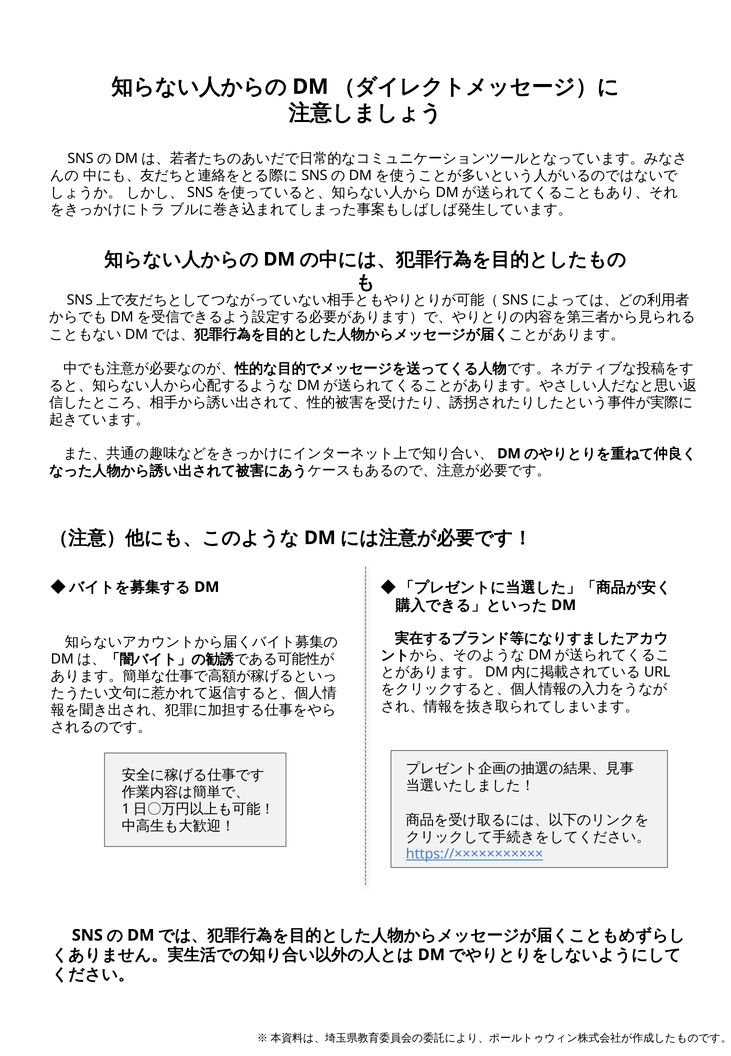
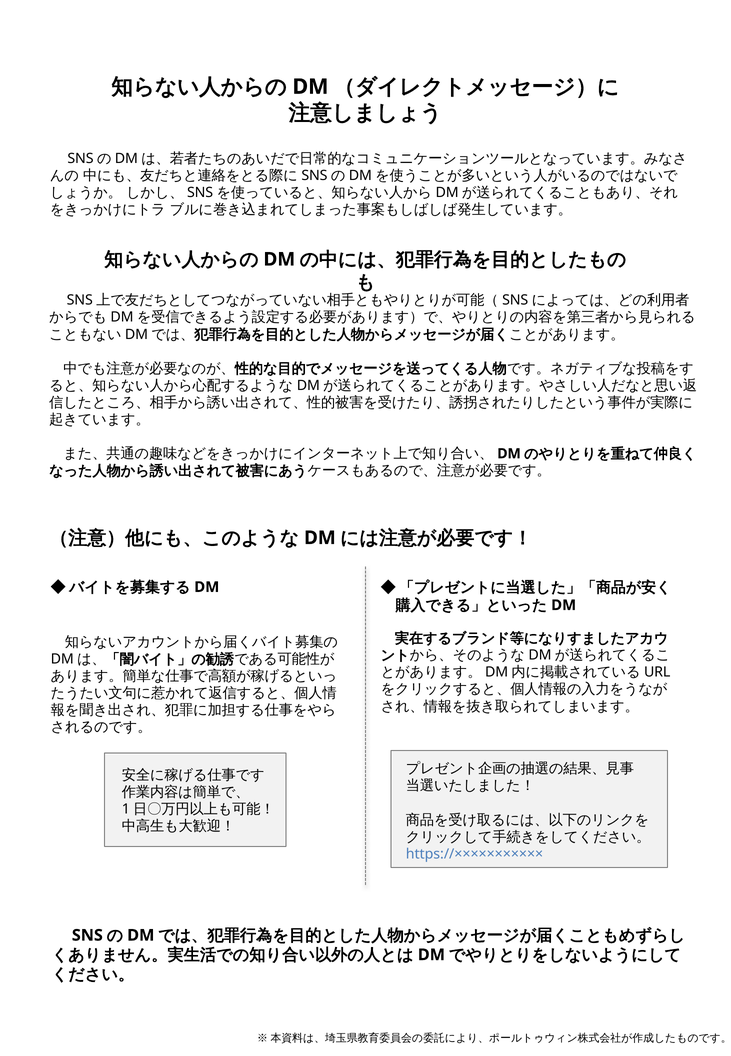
https://××××××××××× underline: present -> none (475, 854)
